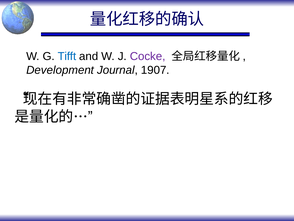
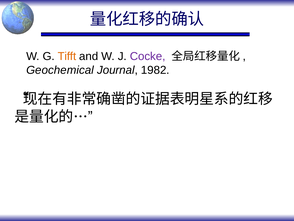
Tifft colour: blue -> orange (67, 56)
Development: Development -> Geochemical (60, 70)
1907: 1907 -> 1982 (155, 70)
